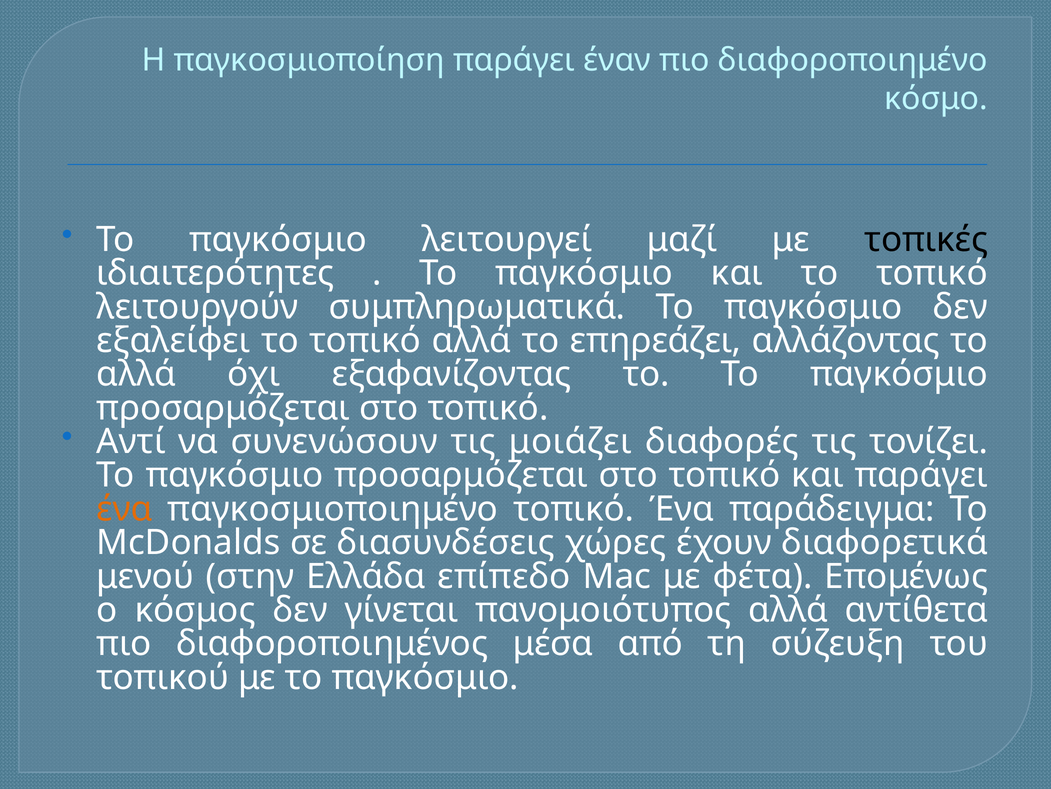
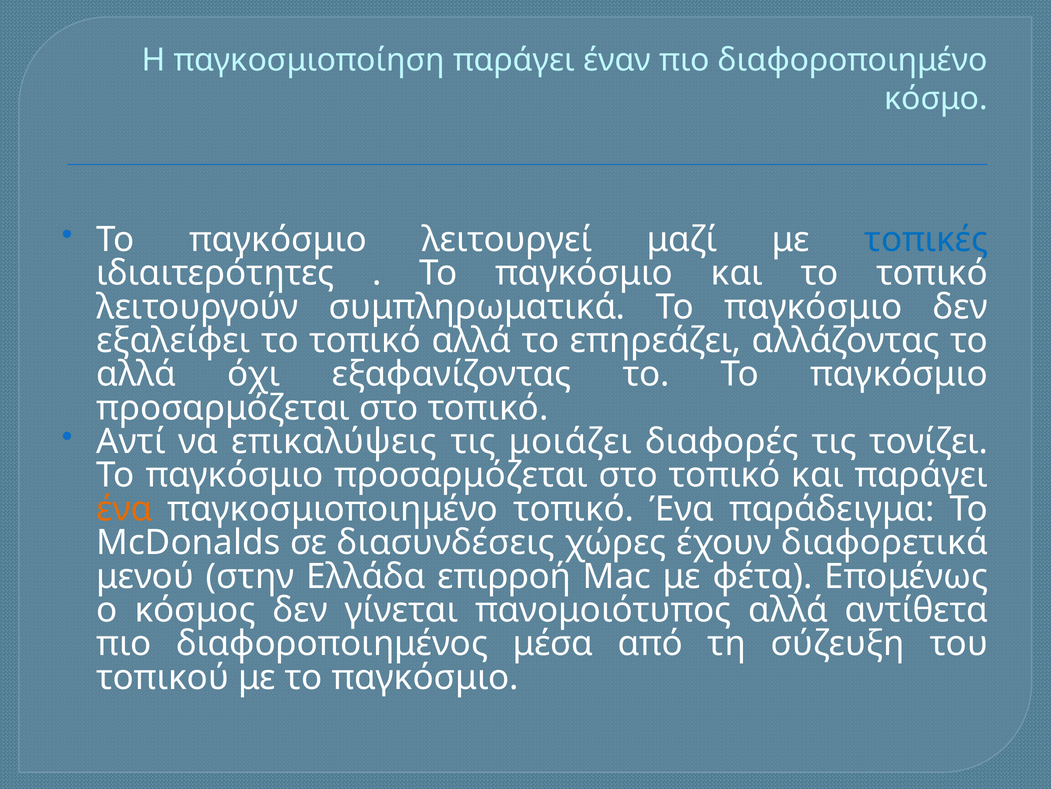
τοπικές colour: black -> blue (926, 239)
συνενώσουν: συνενώσουν -> επικαλύψεις (334, 441)
επίπεδο: επίπεδο -> επιρροή (504, 576)
